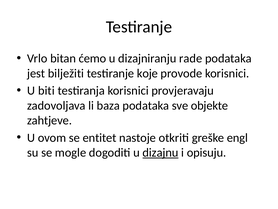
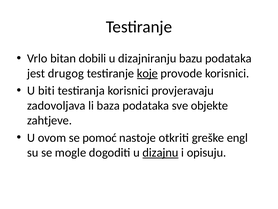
ćemo: ćemo -> dobili (92, 58)
rade: rade -> bazu (191, 58)
bilježiti: bilježiti -> drugog (66, 73)
koje underline: none -> present (147, 73)
entitet: entitet -> pomoć (100, 137)
